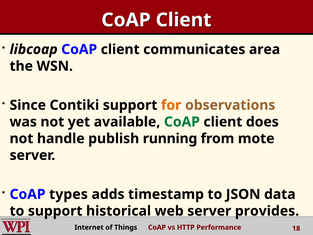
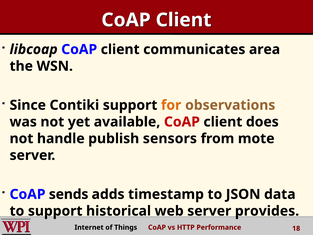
CoAP colour: green -> red (182, 122)
running: running -> sensors (170, 138)
types: types -> sends (69, 194)
